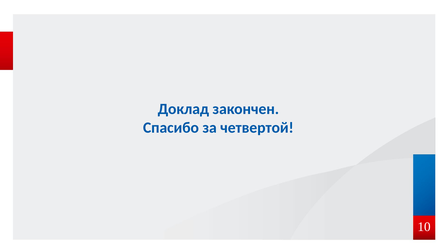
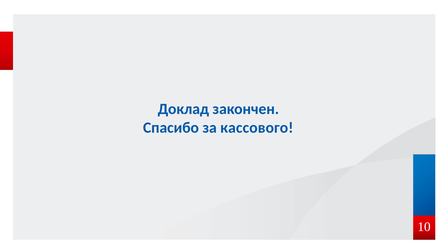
четвертой: четвертой -> кассового (257, 128)
